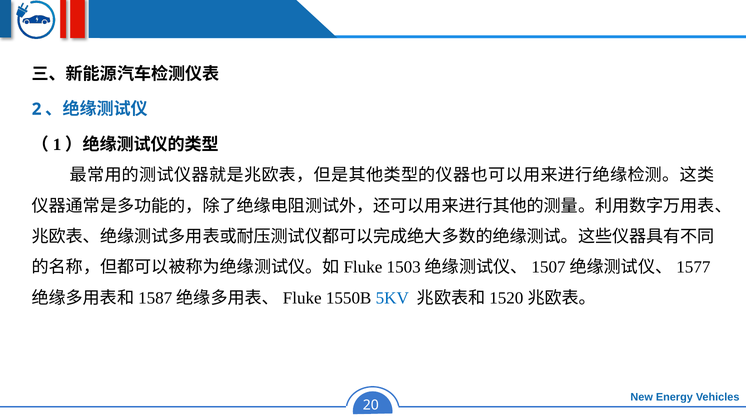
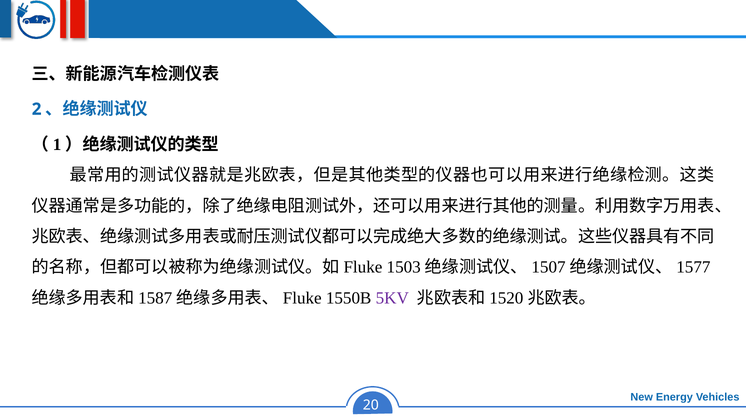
5KV colour: blue -> purple (392, 298)
